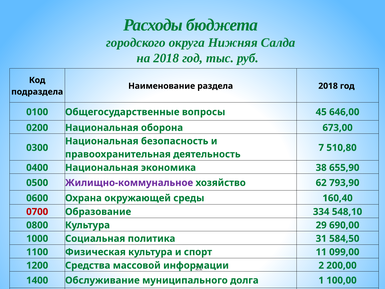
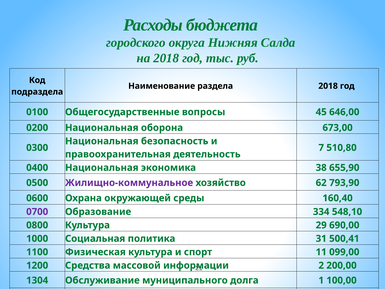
0700 colour: red -> purple (37, 212)
584,50: 584,50 -> 500,41 (344, 238)
1400: 1400 -> 1304 (37, 280)
